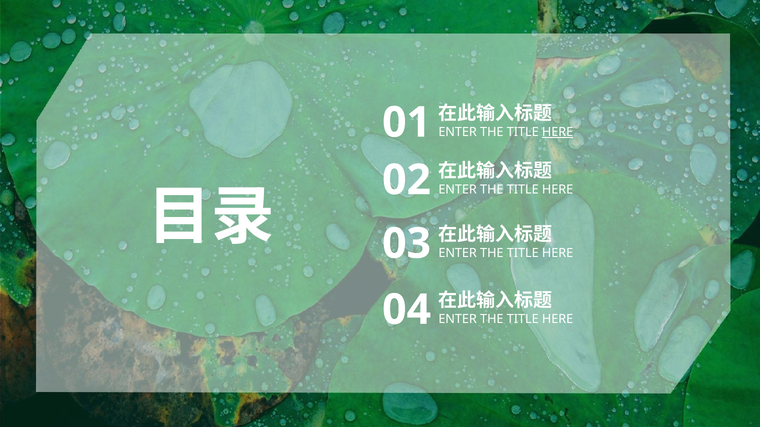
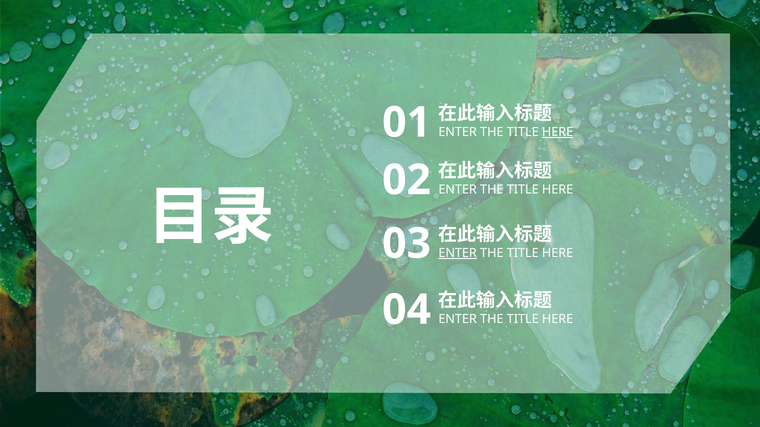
ENTER underline: none -> present (458, 253)
